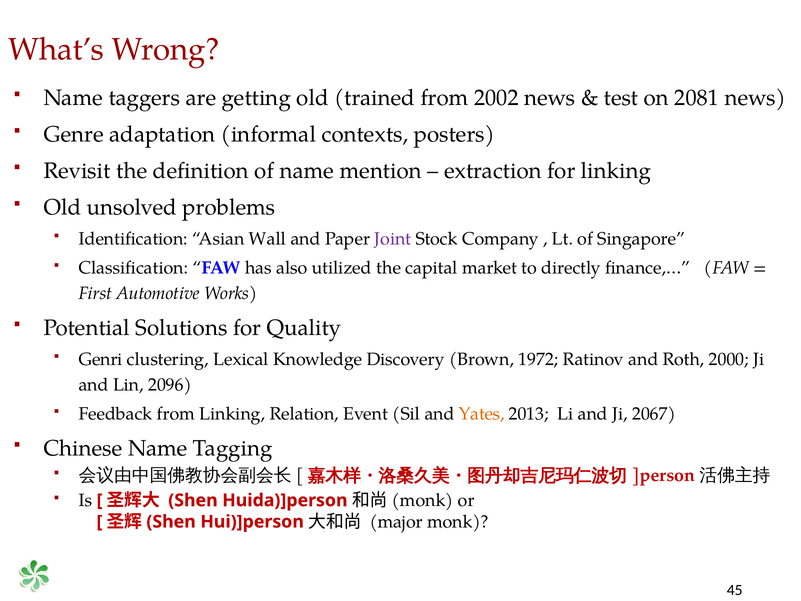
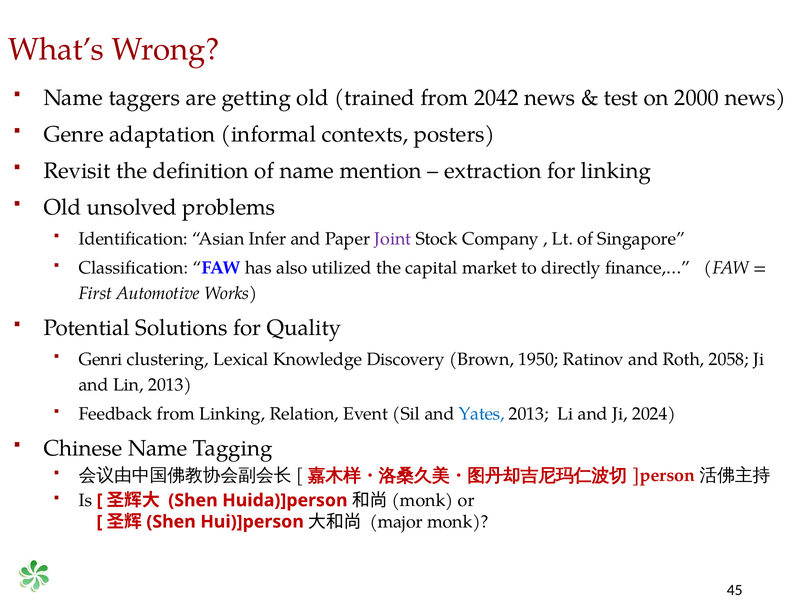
2002: 2002 -> 2042 (496, 98)
2081: 2081 -> 2000 (697, 98)
Wall: Wall -> Infer (268, 239)
1972: 1972 -> 1950 (538, 359)
2000: 2000 -> 2058 (729, 359)
Lin 2096: 2096 -> 2013 (170, 385)
Yates colour: orange -> blue (482, 414)
2067: 2067 -> 2024 (654, 414)
